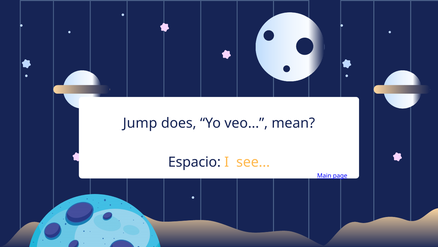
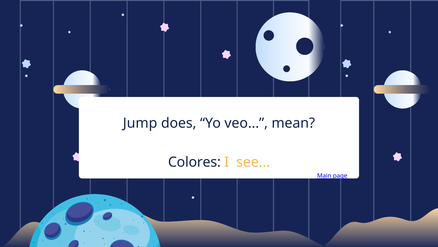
Espacio: Espacio -> Colores (194, 162)
